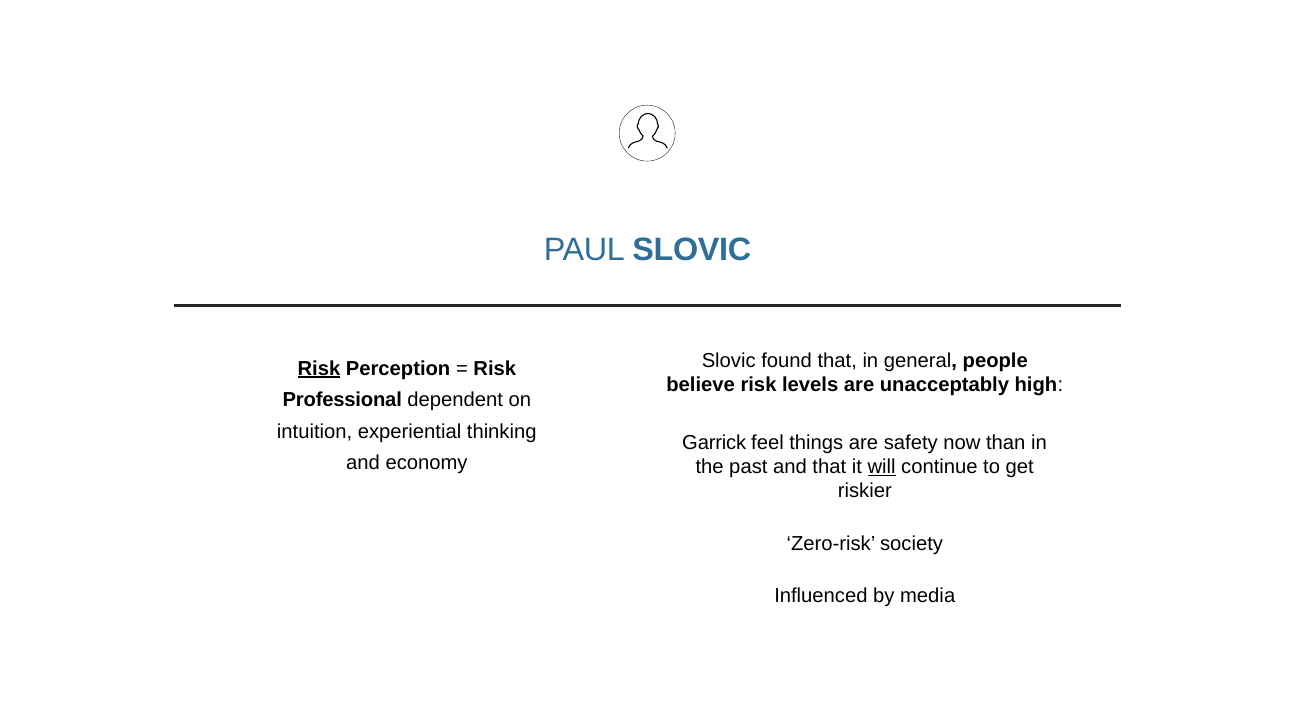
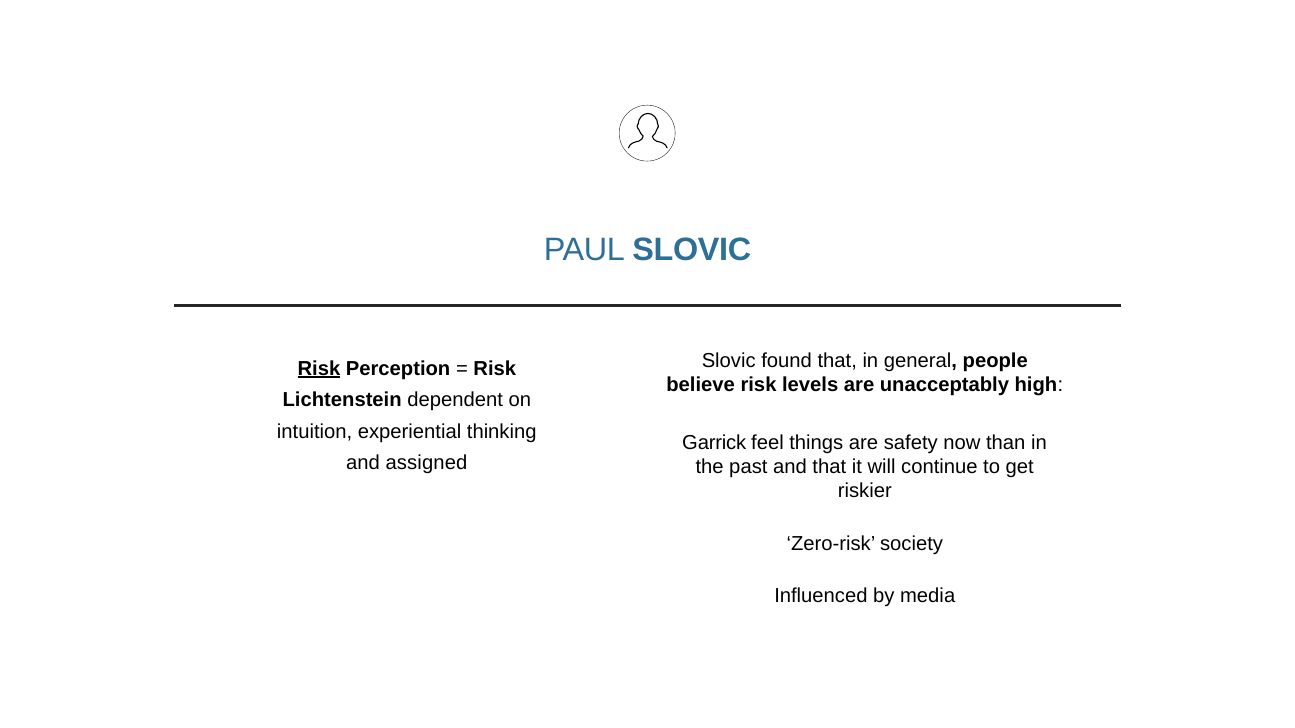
Professional: Professional -> Lichtenstein (342, 400)
economy: economy -> assigned (426, 463)
will underline: present -> none (882, 467)
